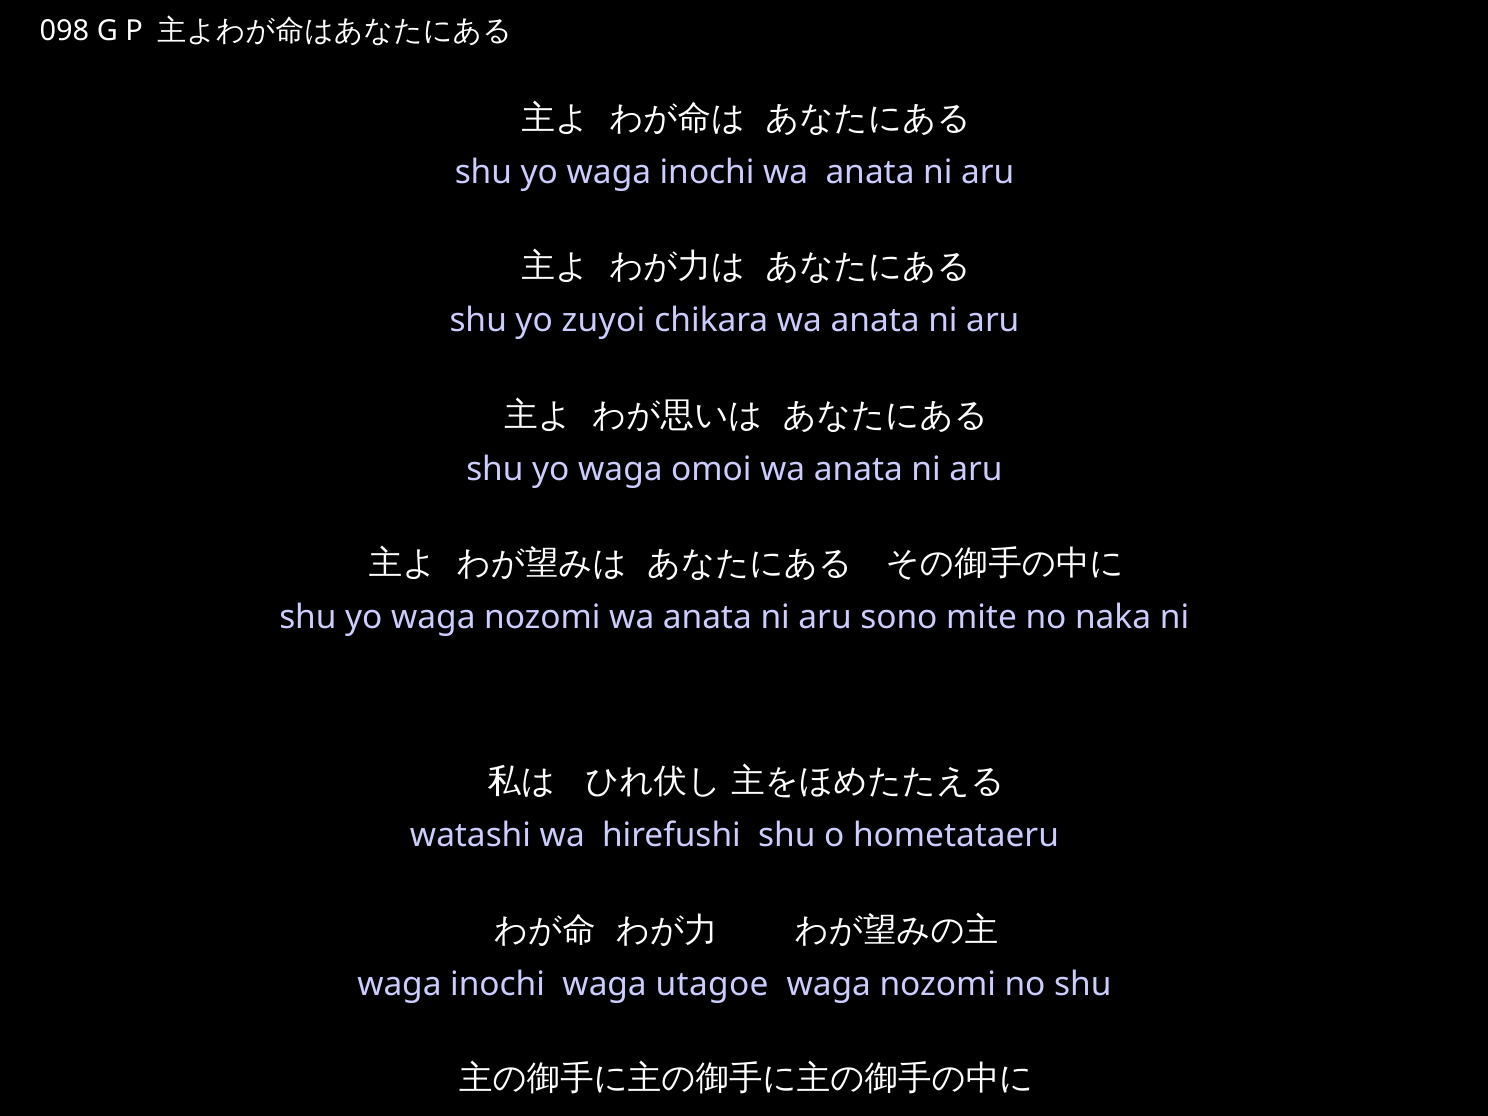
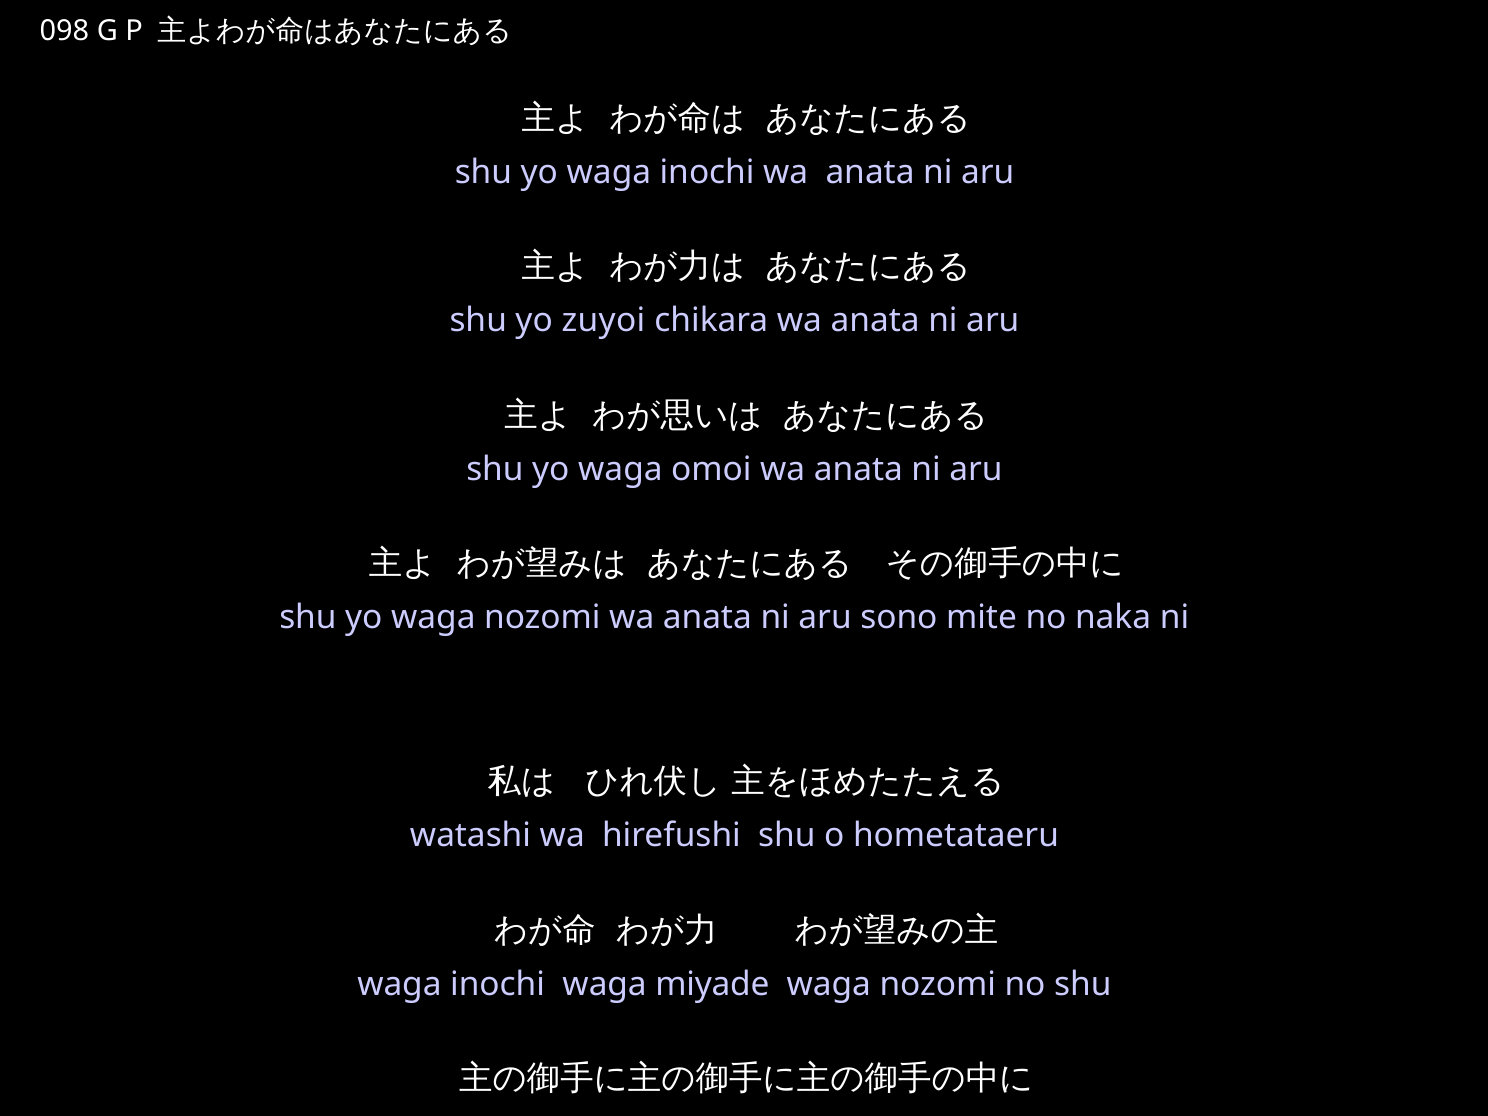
utagoe: utagoe -> miyade (712, 984)
